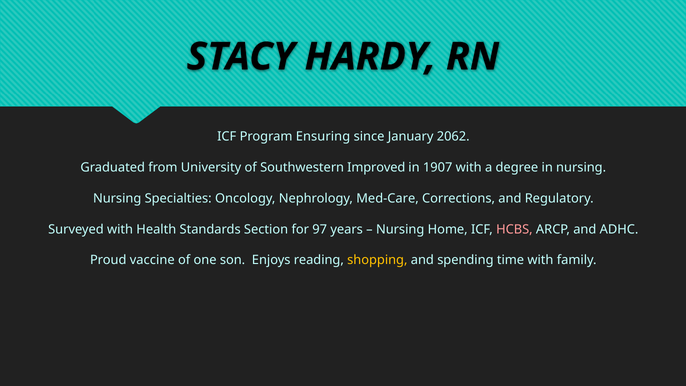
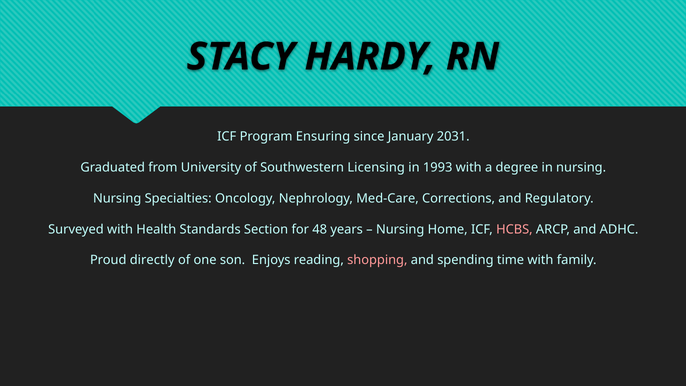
2062: 2062 -> 2031 (453, 137)
Improved: Improved -> Licensing (376, 167)
1907: 1907 -> 1993 (438, 167)
97: 97 -> 48 (320, 229)
vaccine: vaccine -> directly (152, 260)
shopping colour: yellow -> pink (377, 260)
